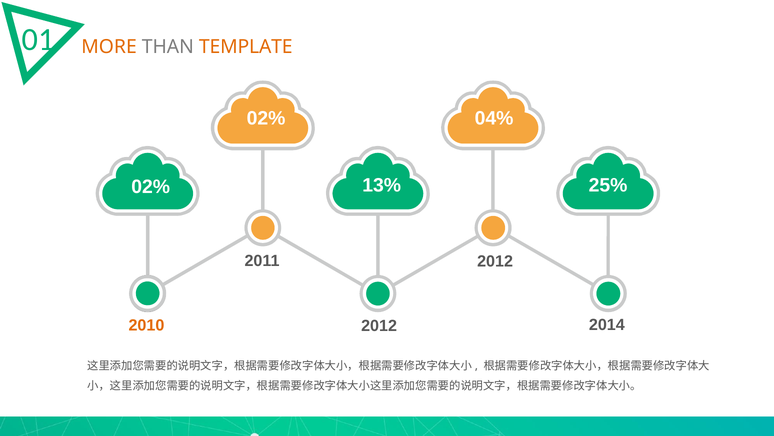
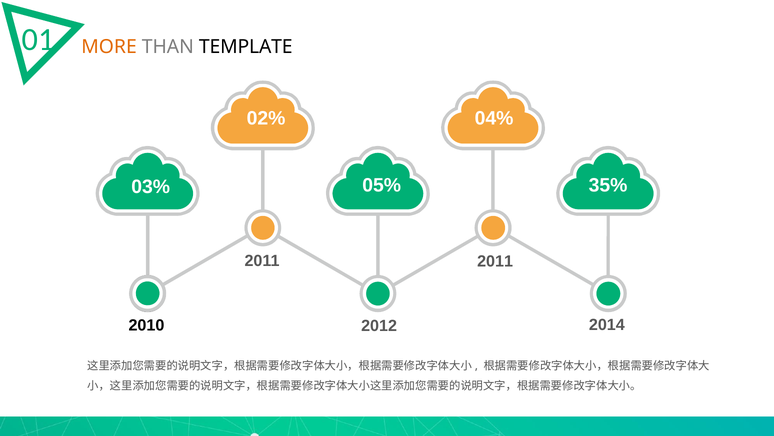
TEMPLATE colour: orange -> black (246, 47)
13%: 13% -> 05% (382, 185)
25%: 25% -> 35% (608, 185)
02%: 02% -> 03% (151, 187)
2012: 2012 -> 2011 (495, 261)
2010 colour: orange -> black (146, 325)
